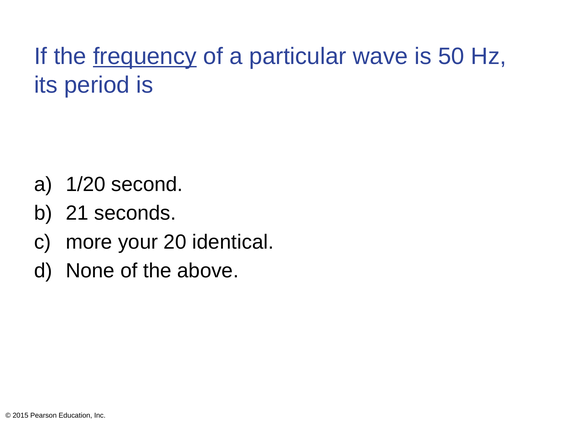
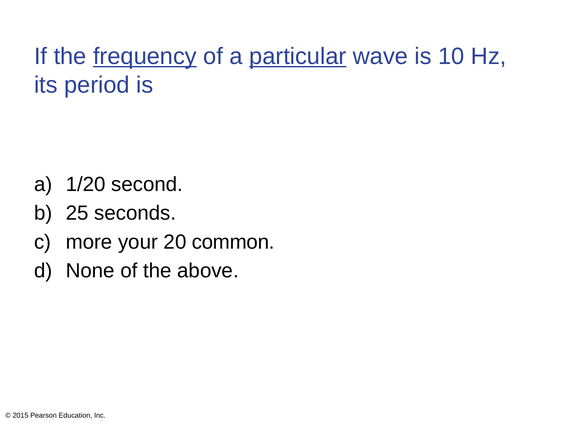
particular underline: none -> present (298, 56)
50: 50 -> 10 (451, 56)
21: 21 -> 25 (77, 213)
identical: identical -> common (233, 241)
